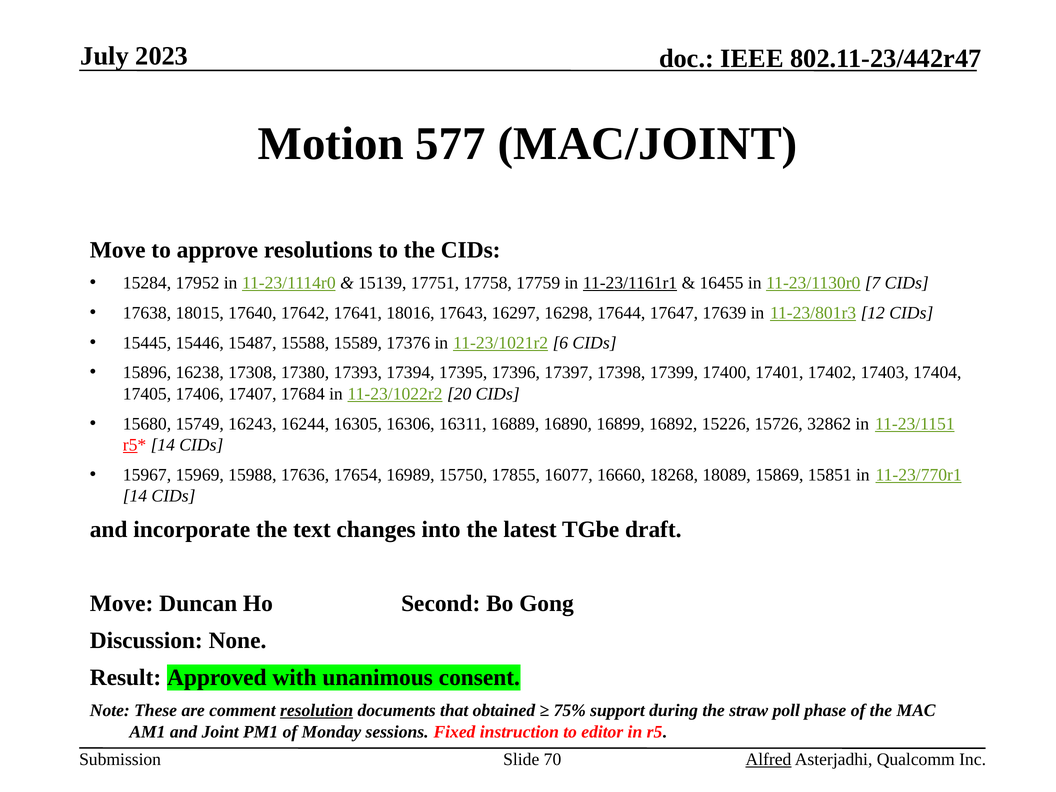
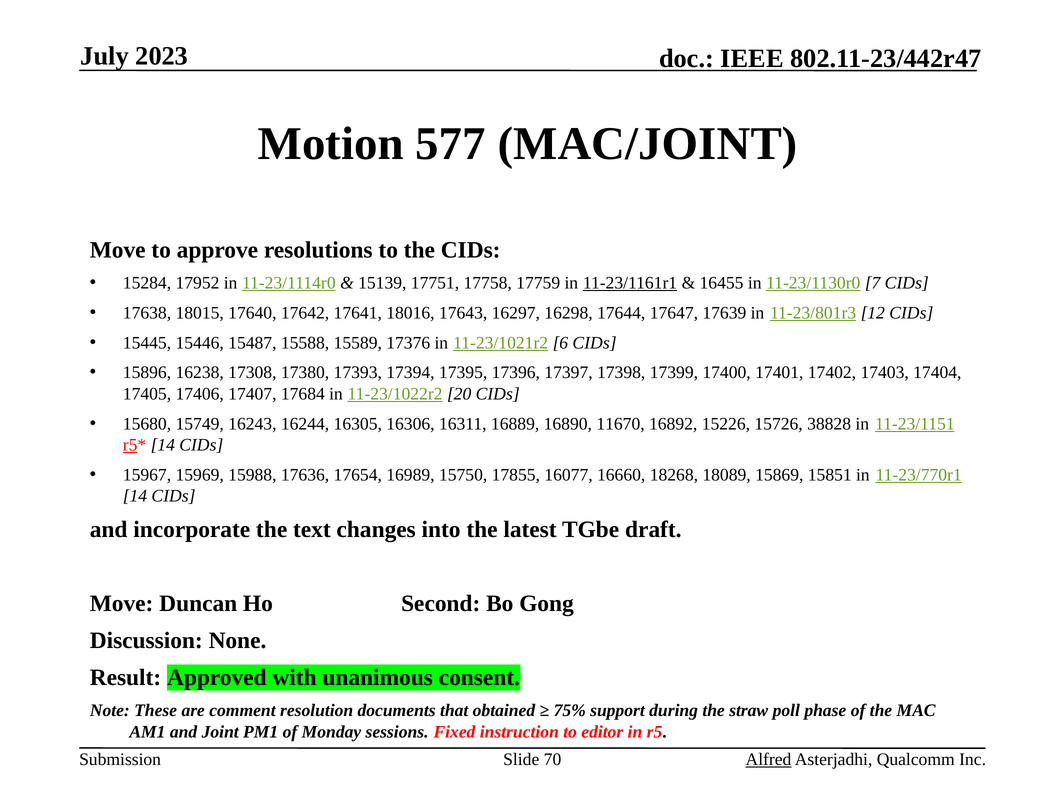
16899: 16899 -> 11670 (621, 424)
32862: 32862 -> 38828 (829, 424)
resolution underline: present -> none (317, 711)
